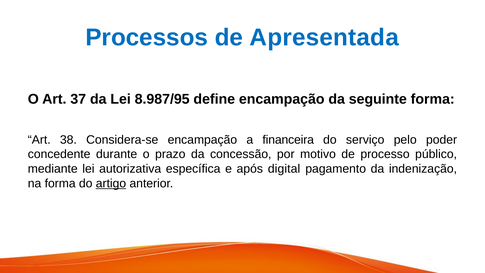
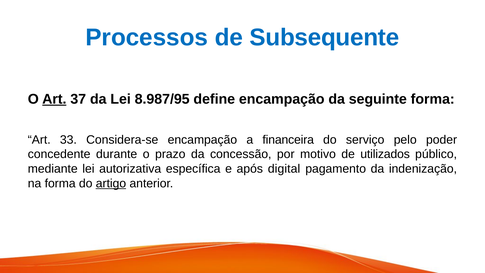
Apresentada: Apresentada -> Subsequente (324, 38)
Art underline: none -> present (54, 99)
38: 38 -> 33 (68, 140)
processo: processo -> utilizados (385, 154)
